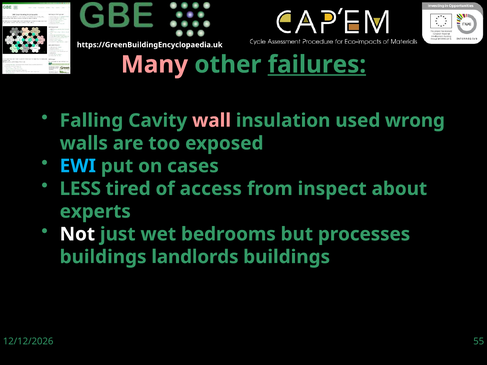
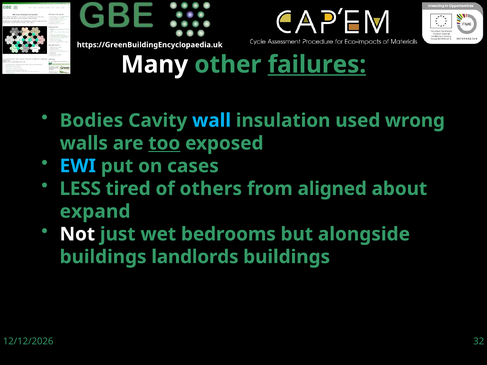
Many colour: pink -> white (154, 65)
Falling: Falling -> Bodies (91, 121)
wall colour: pink -> light blue (212, 121)
too underline: none -> present (164, 143)
access: access -> others (211, 189)
inspect: inspect -> aligned (332, 189)
experts: experts -> expand (95, 212)
processes: processes -> alongside (364, 234)
55: 55 -> 32 (479, 342)
